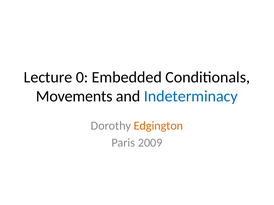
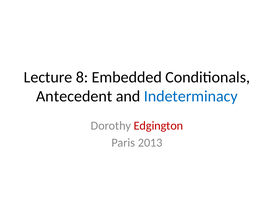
0: 0 -> 8 (82, 77)
Movements: Movements -> Antecedent (74, 97)
Edgington colour: orange -> red (158, 126)
2009: 2009 -> 2013 (150, 143)
